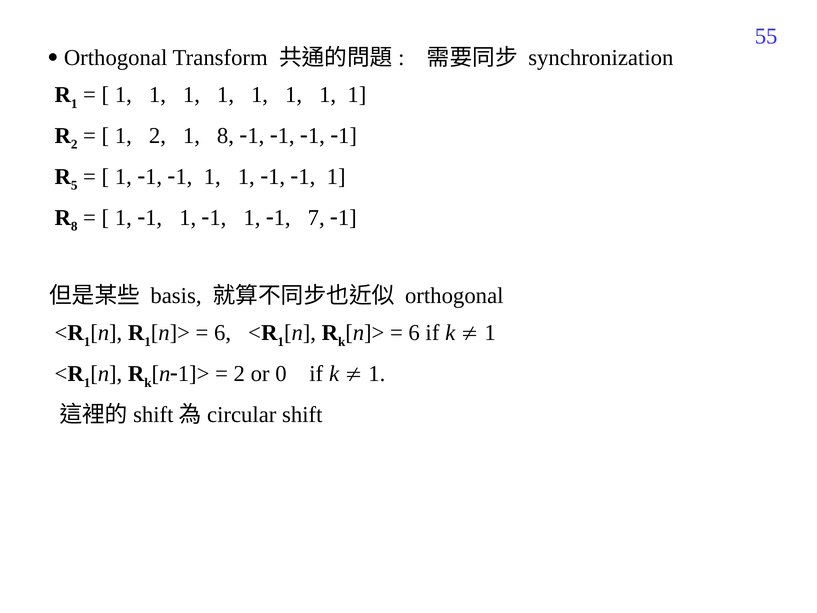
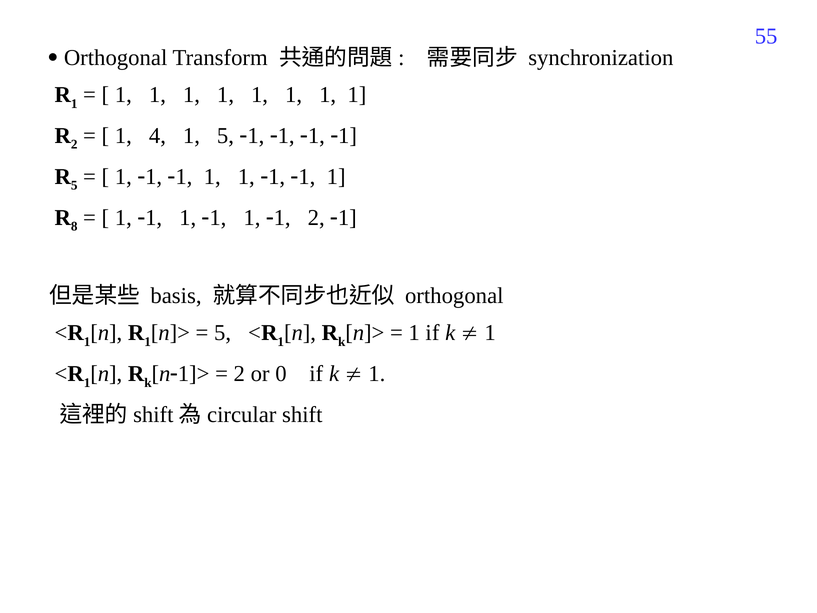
1 2: 2 -> 4 (157, 136)
1 8: 8 -> 5 (225, 136)
1 7: 7 -> 2 (316, 218)
6: 6 -> 5 (223, 333)
6: 6 -> 1 (414, 333)
